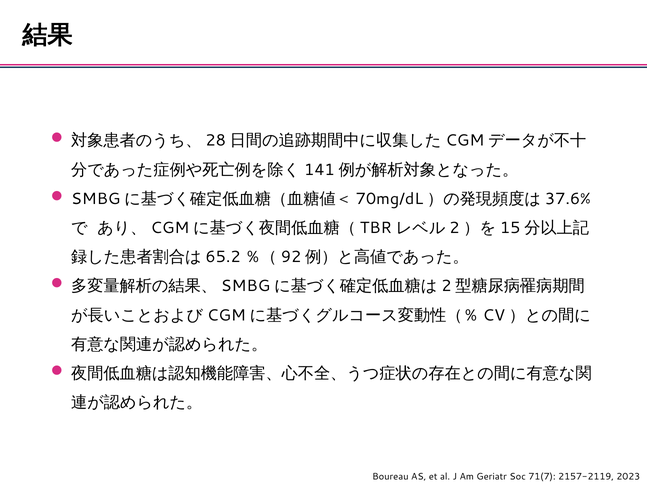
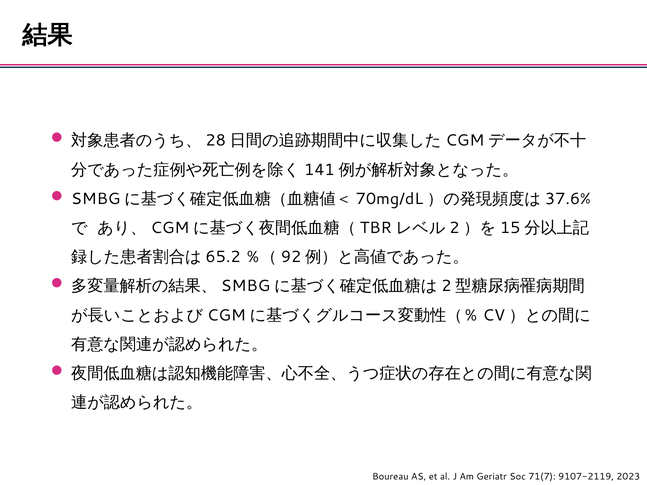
2157-2119: 2157-2119 -> 9107-2119 (586, 477)
